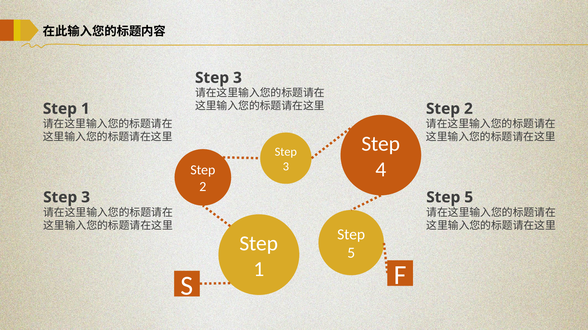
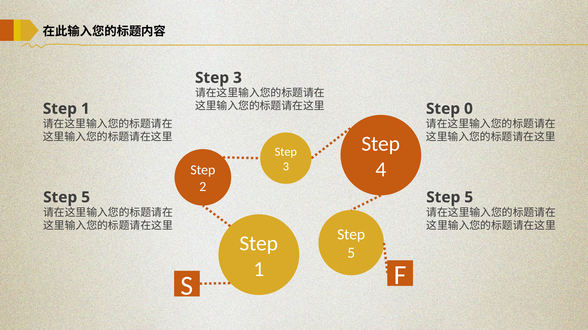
2: 2 -> 0 (468, 109)
3: 3 -> 5 (86, 198)
